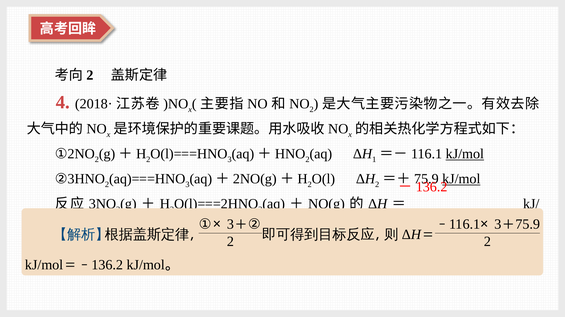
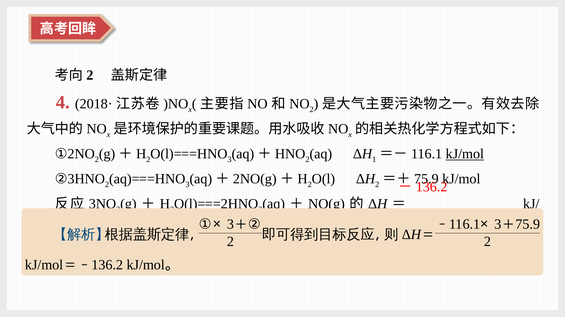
kJ/mol underline: present -> none (461, 179)
